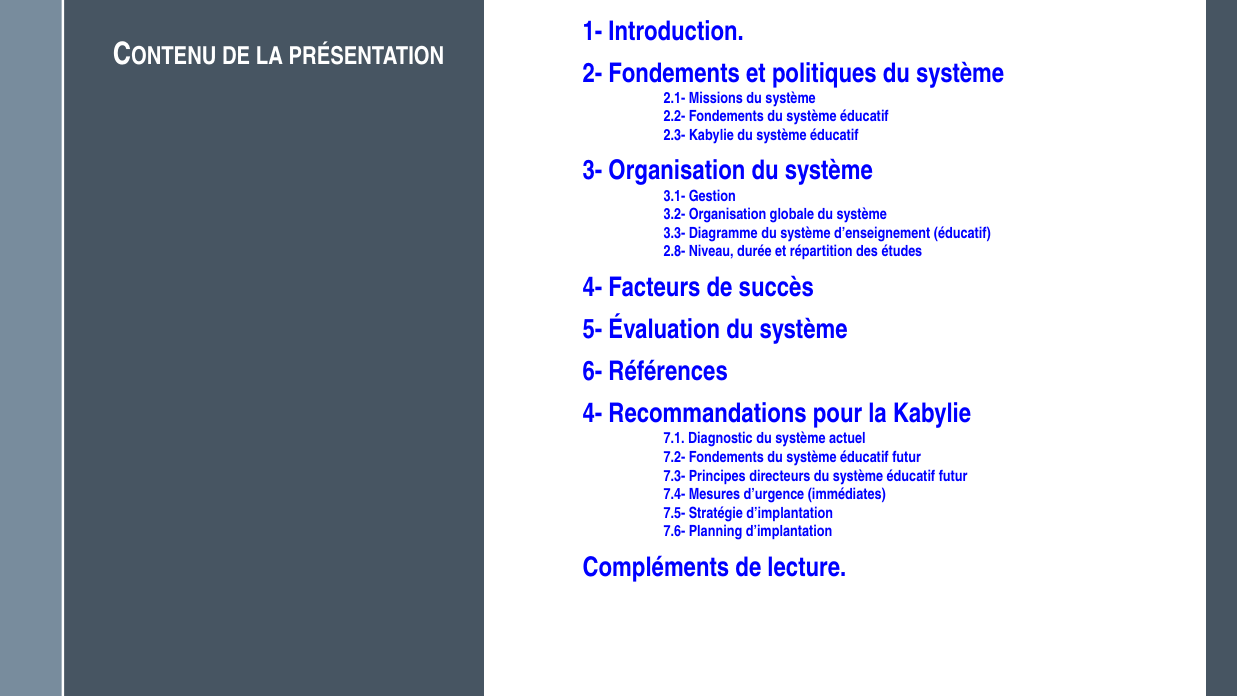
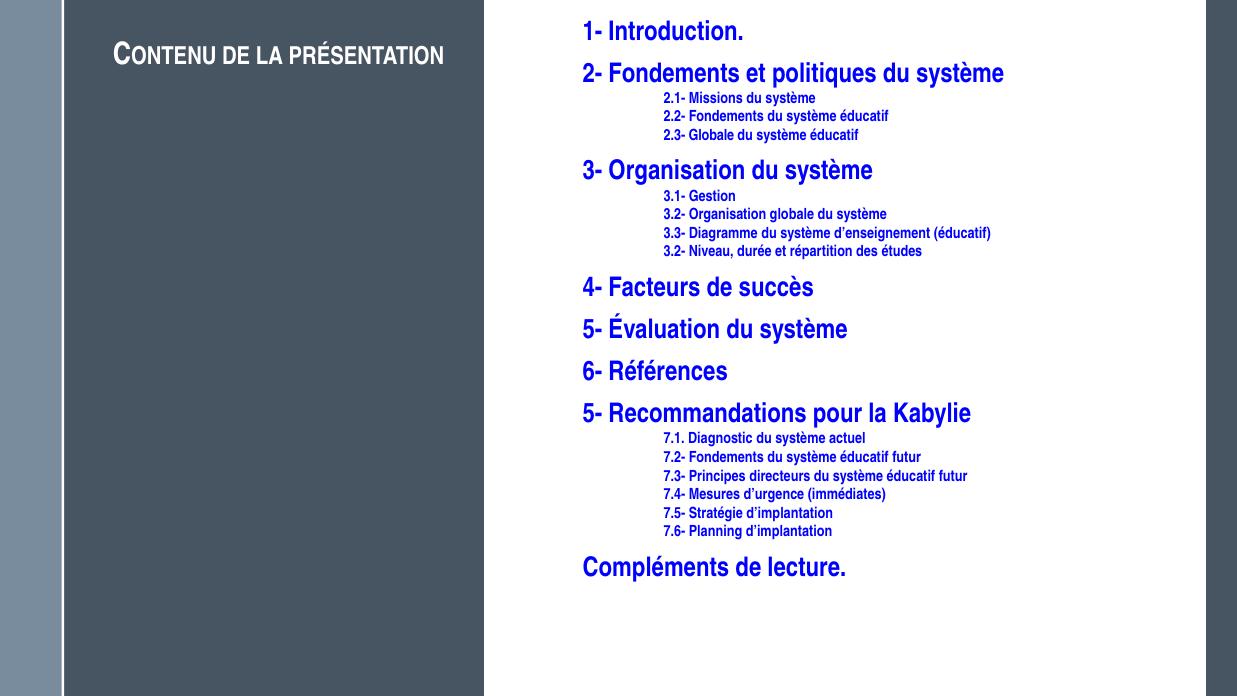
2.3- Kabylie: Kabylie -> Globale (711, 135)
2.8-: 2.8- -> 3.2- (674, 252)
4-: 4- -> 5- (593, 414)
